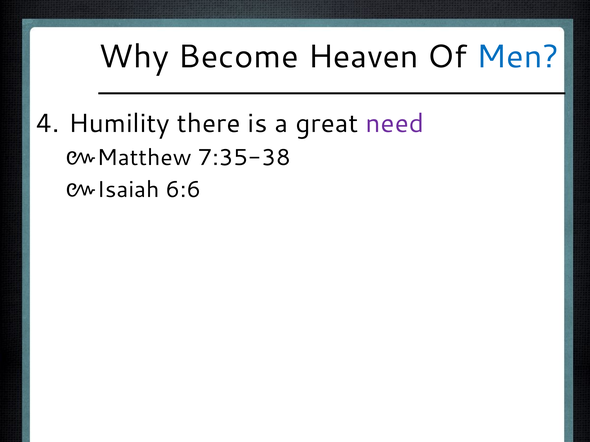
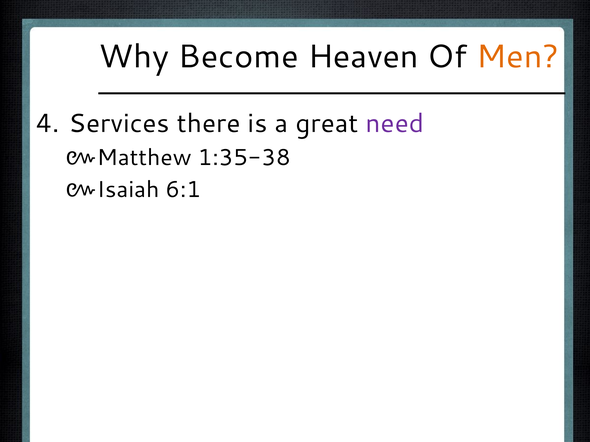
Men colour: blue -> orange (518, 57)
Humility: Humility -> Services (119, 124)
7:35-38: 7:35-38 -> 1:35-38 (244, 158)
6:6: 6:6 -> 6:1 (183, 190)
